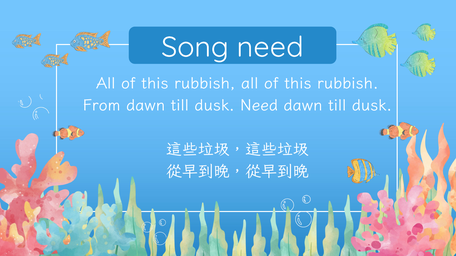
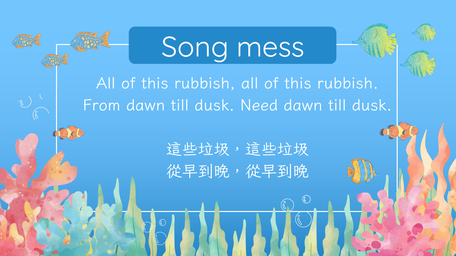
Song need: need -> mess (270, 47)
